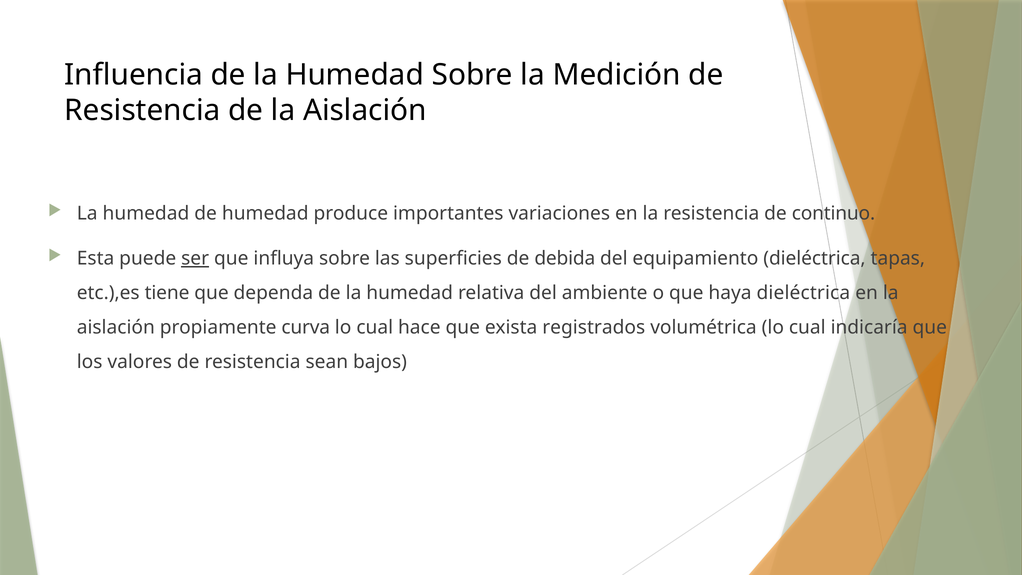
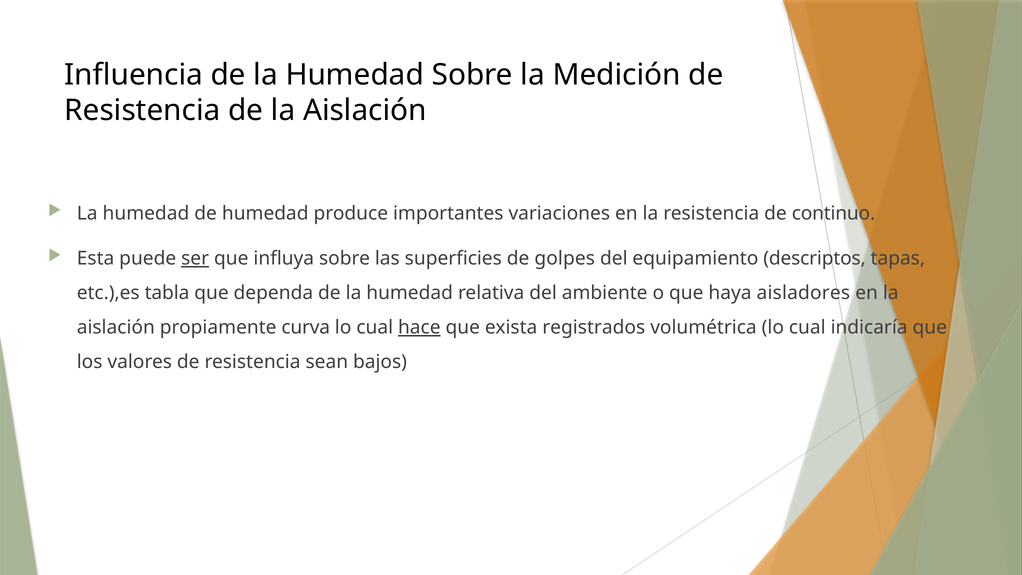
debida: debida -> golpes (565, 259)
equipamiento dieléctrica: dieléctrica -> descriptos (815, 259)
tiene: tiene -> tabla (167, 293)
haya dieléctrica: dieléctrica -> aisladores (803, 293)
hace underline: none -> present (419, 327)
